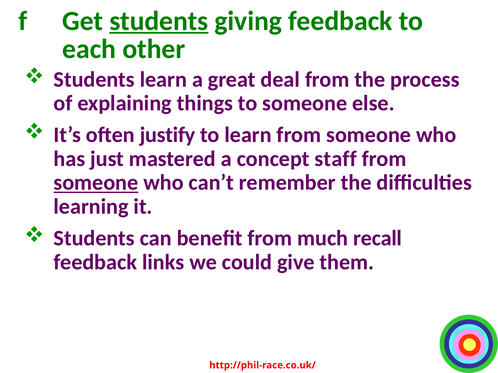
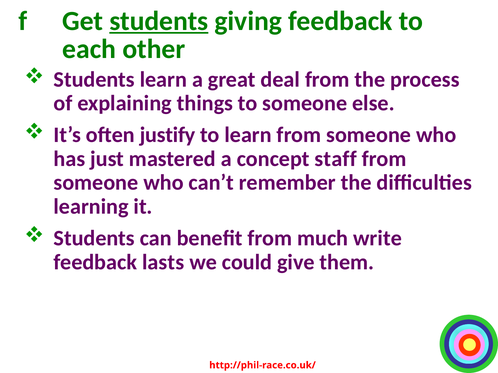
someone underline: present -> none (96, 183)
recall: recall -> write (377, 239)
links: links -> lasts (163, 262)
